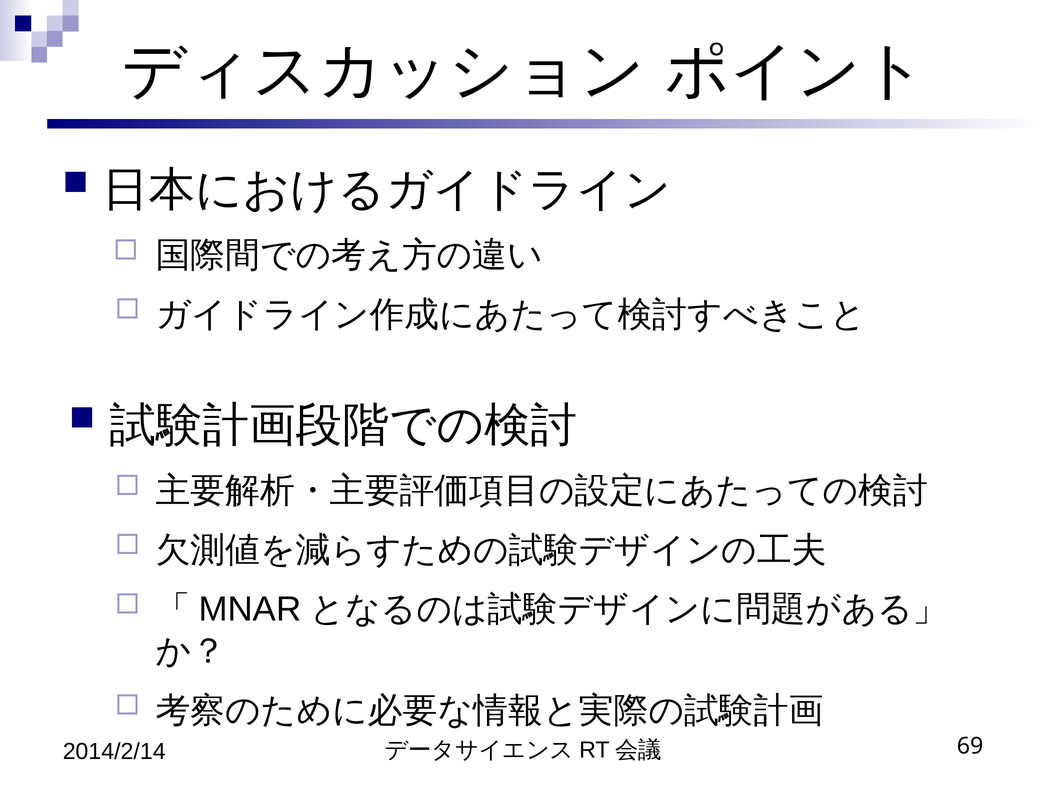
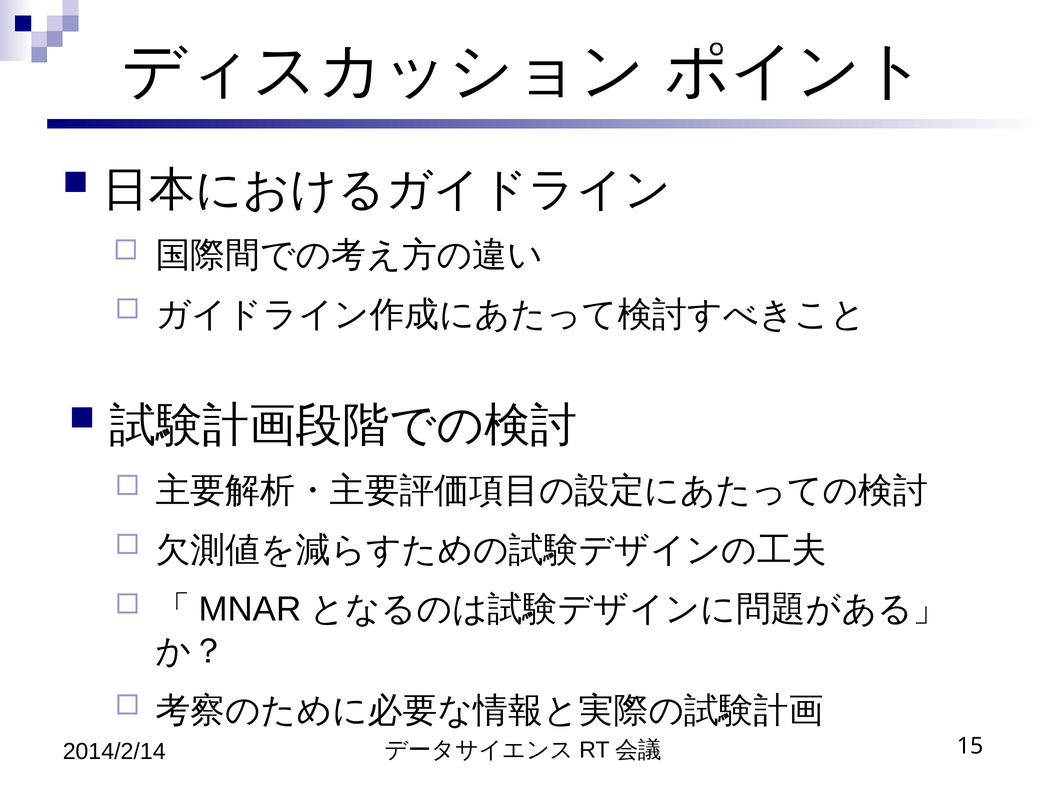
69: 69 -> 15 (970, 746)
